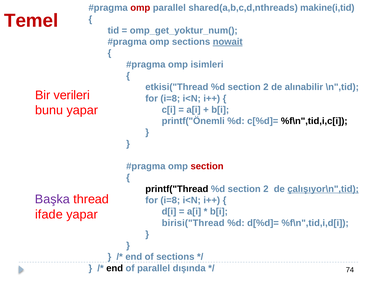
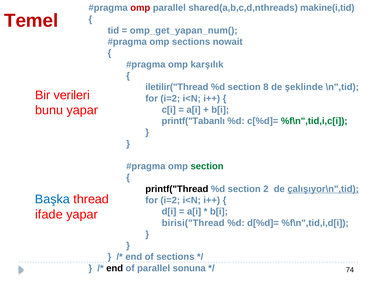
omp_get_yoktur_num(: omp_get_yoktur_num( -> omp_get_yapan_num( (184, 30)
nowait underline: present -> none (228, 42)
isimleri: isimleri -> karşılık (207, 64)
etkisi("Thread: etkisi("Thread -> iletilir("Thread (177, 87)
2: 2 -> 8 (266, 87)
alınabilir: alınabilir -> şeklinde (304, 87)
i=8: i=8 -> i=2 (170, 98)
printf("Önemli: printf("Önemli -> printf("Tabanlı (193, 121)
%f\n",tid,i,c[i colour: black -> green (314, 121)
section colour: red -> green (207, 166)
Başka colour: purple -> blue (52, 199)
i=8: i=8 -> i=2 (170, 200)
dışında: dışında -> sonuna (189, 268)
